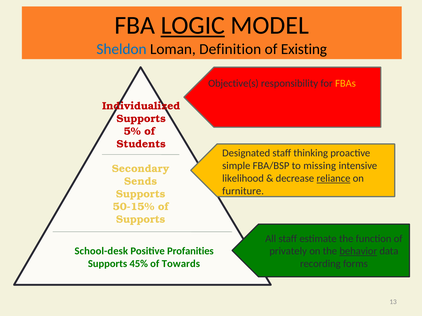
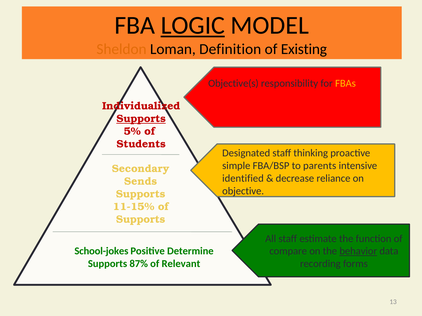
Sheldon colour: blue -> orange (122, 49)
Supports underline: none -> present (141, 119)
missing: missing -> parents (320, 166)
likelihood: likelihood -> identified (243, 179)
reliance underline: present -> none (333, 179)
furniture: furniture -> objective (243, 191)
50-15%: 50-15% -> 11-15% (134, 207)
School-desk: School-desk -> School-jokes (101, 251)
Profanities: Profanities -> Determine (190, 251)
privately: privately -> compare (288, 252)
45%: 45% -> 87% (139, 264)
Towards: Towards -> Relevant (181, 264)
